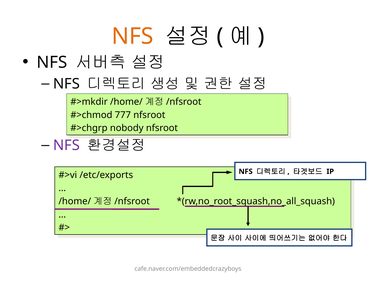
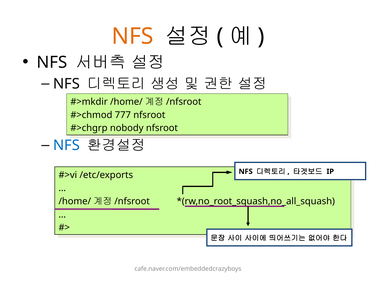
NFS colour: purple -> blue (66, 145)
